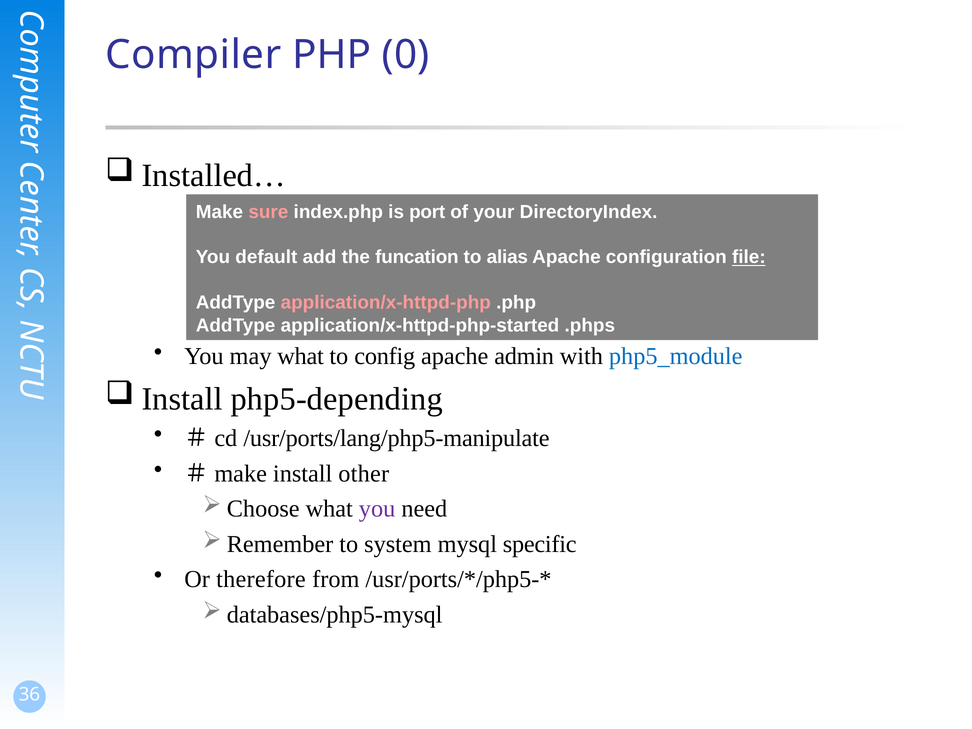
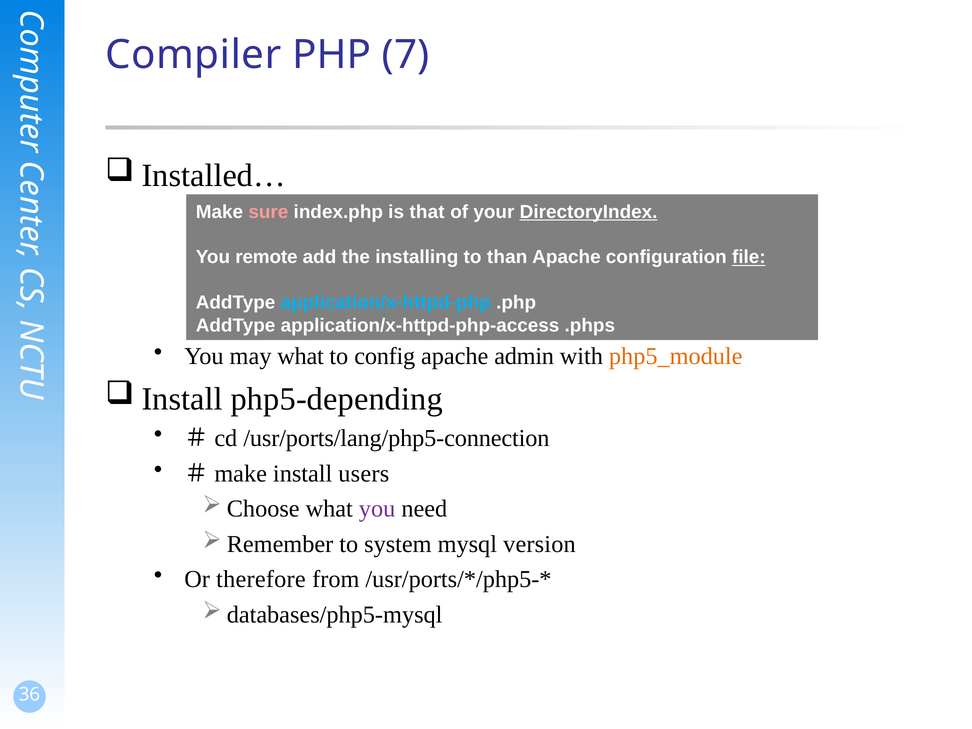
0: 0 -> 7 (406, 55)
port: port -> that (427, 212)
DirectoryIndex underline: none -> present (589, 212)
default: default -> remote (266, 257)
funcation: funcation -> installing (417, 257)
alias: alias -> than (507, 257)
application/x-httpd-php colour: pink -> light blue (386, 303)
application/x-httpd-php-started: application/x-httpd-php-started -> application/x-httpd-php-access (420, 325)
php5_module colour: blue -> orange (676, 356)
/usr/ports/lang/php5-manipulate: /usr/ports/lang/php5-manipulate -> /usr/ports/lang/php5-connection (396, 438)
other: other -> users (364, 474)
specific: specific -> version (539, 544)
